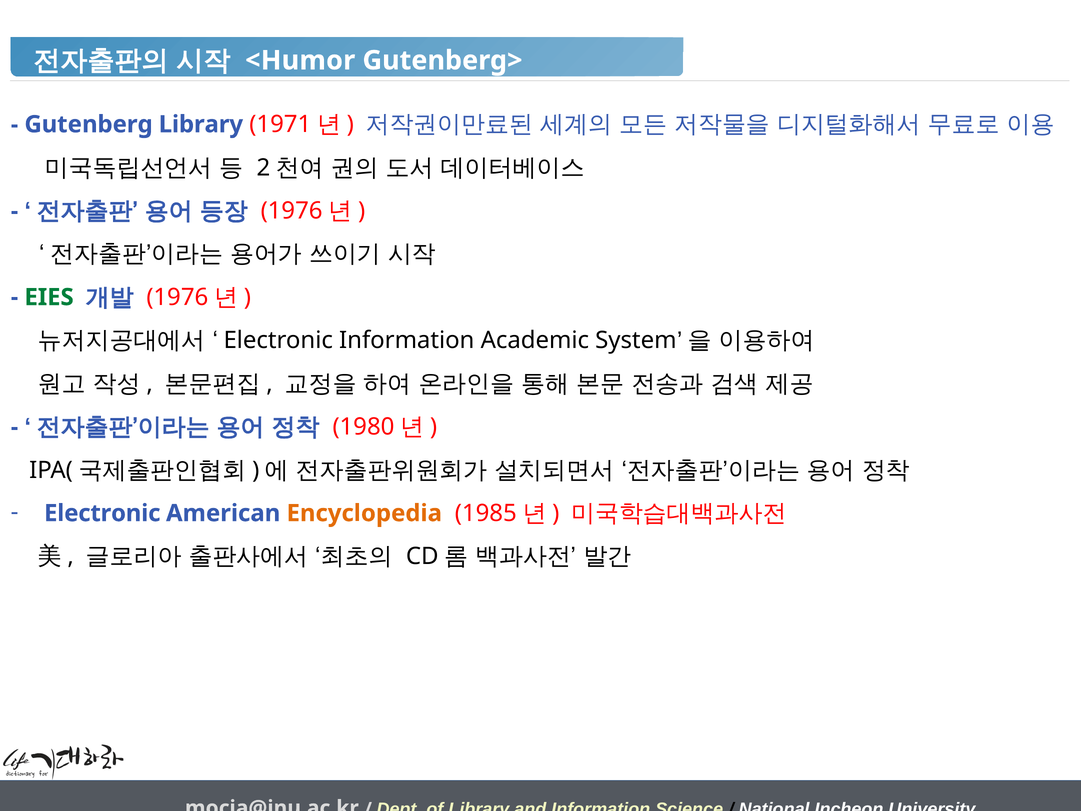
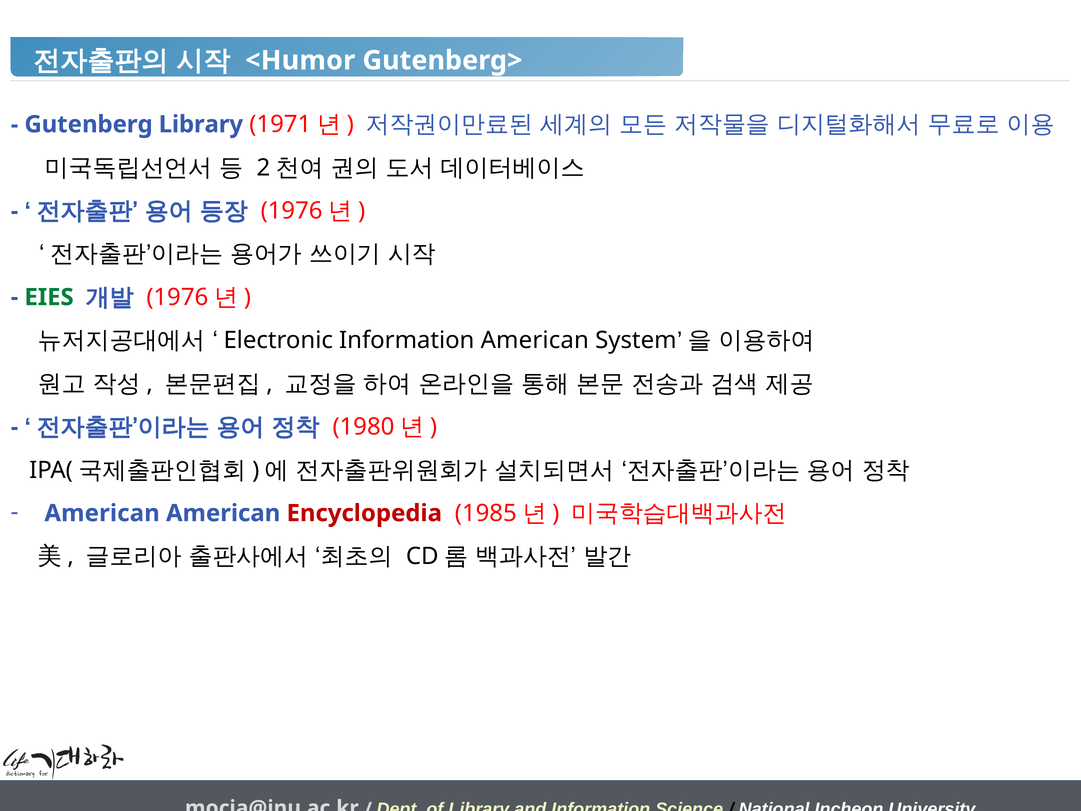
Information Academic: Academic -> American (535, 340)
Electronic: Electronic -> American (102, 513)
Encyclopedia colour: orange -> red (364, 513)
